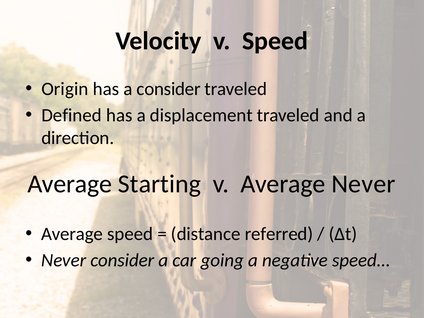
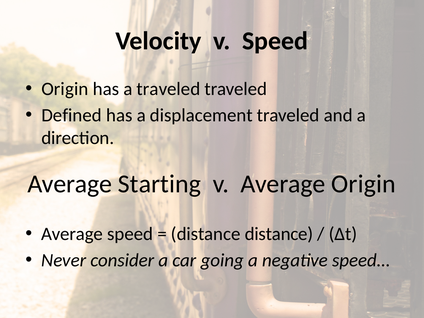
a consider: consider -> traveled (168, 89)
Average Never: Never -> Origin (363, 184)
distance referred: referred -> distance (279, 234)
